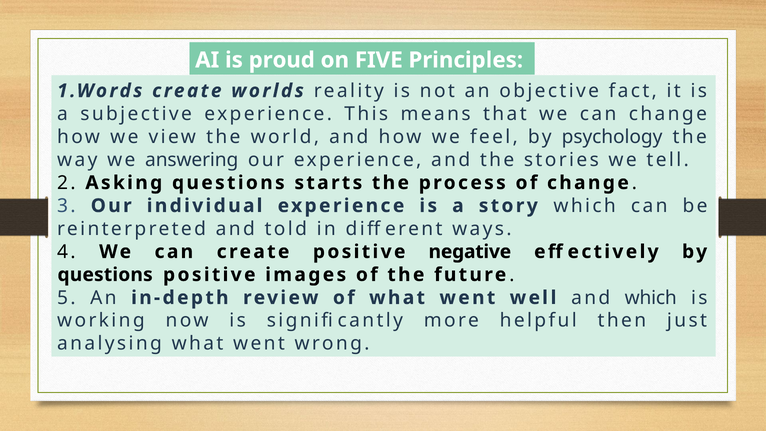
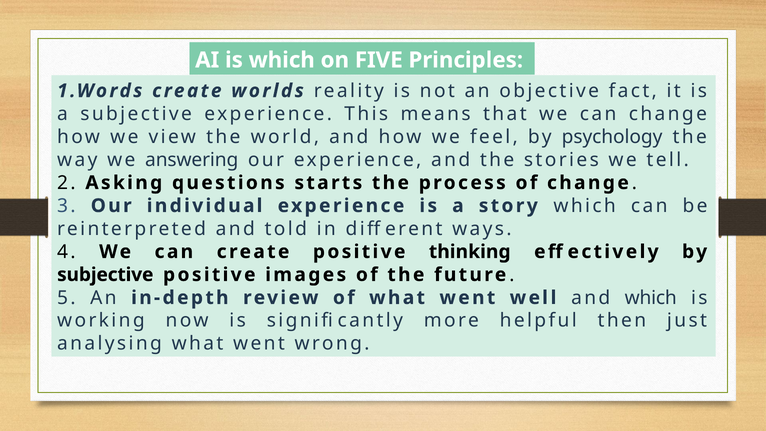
is proud: proud -> which (282, 60)
negative: negative -> thinking (470, 252)
questions: questions -> subjective (105, 275)
